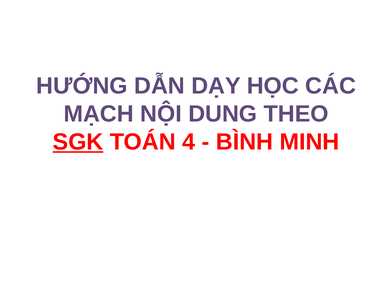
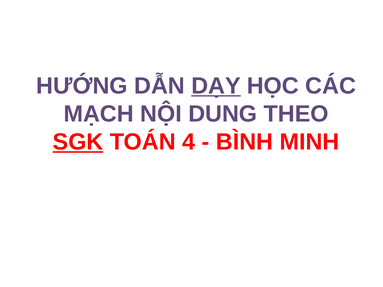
DẠY underline: none -> present (216, 86)
